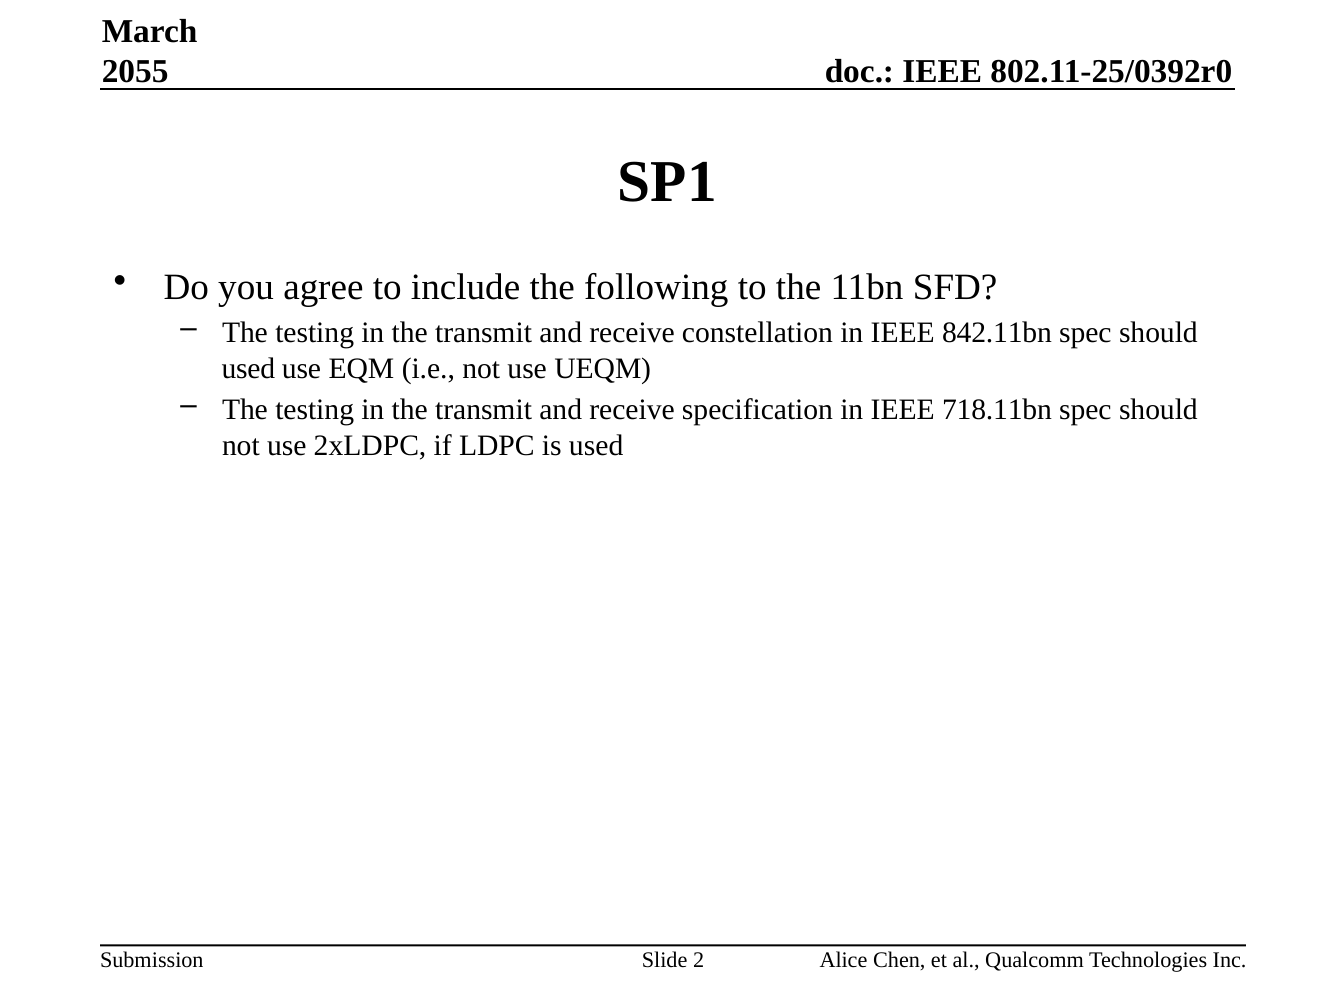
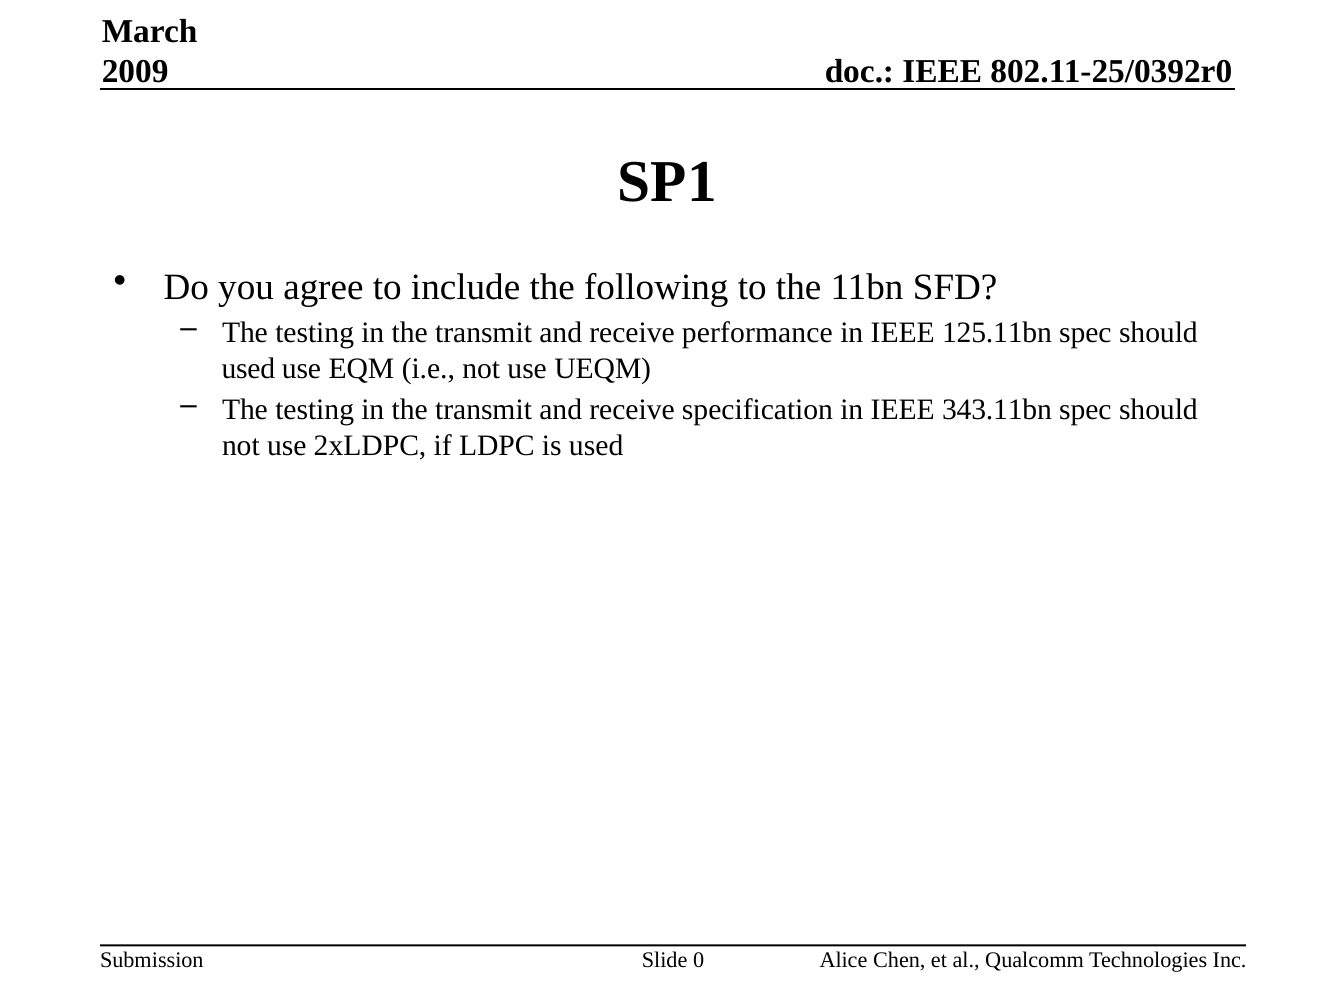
2055: 2055 -> 2009 (135, 71)
constellation: constellation -> performance (757, 333)
842.11bn: 842.11bn -> 125.11bn (997, 333)
718.11bn: 718.11bn -> 343.11bn (997, 410)
2: 2 -> 0 (699, 960)
